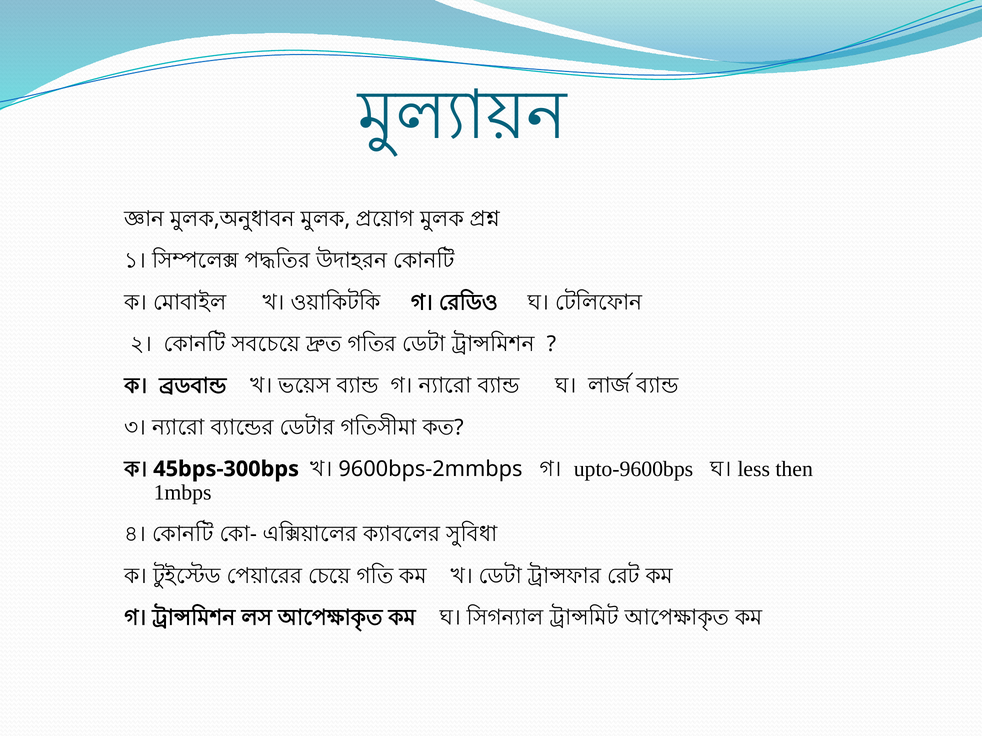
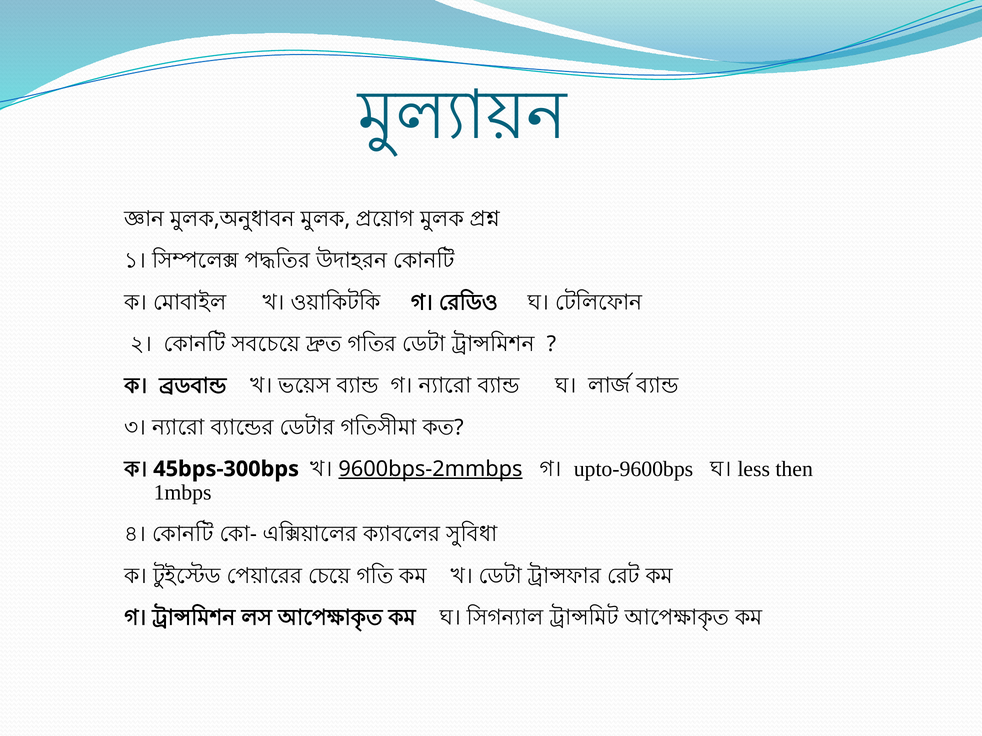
9600bps-2mmbps underline: none -> present (430, 469)
